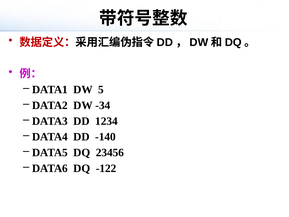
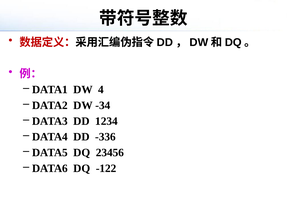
5: 5 -> 4 (101, 89)
-140: -140 -> -336 (105, 137)
